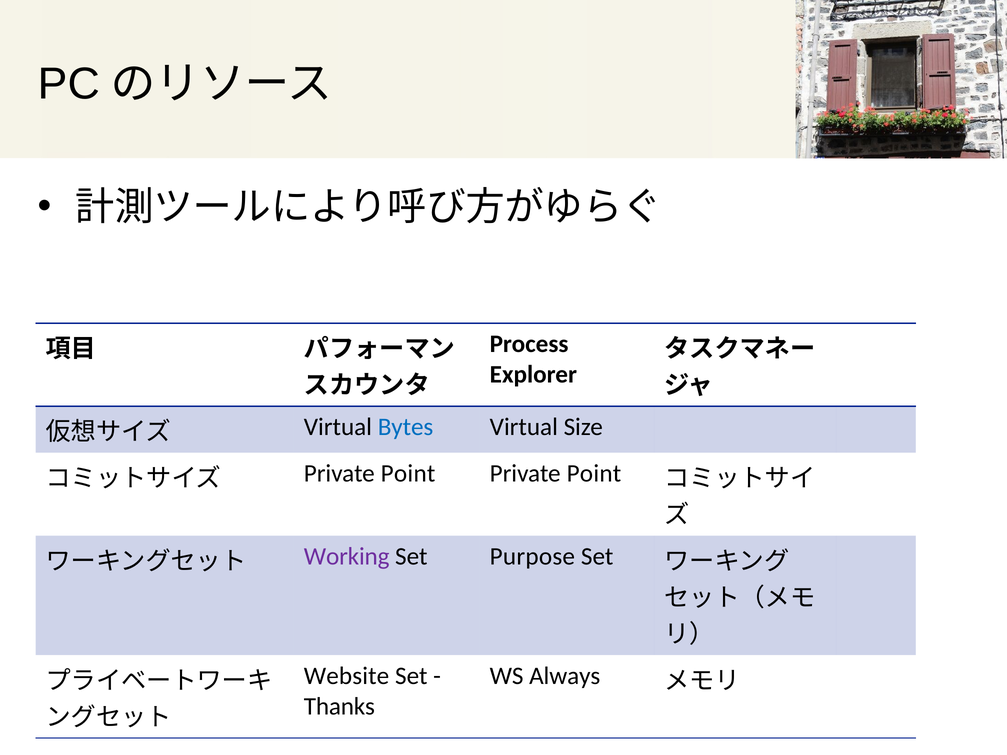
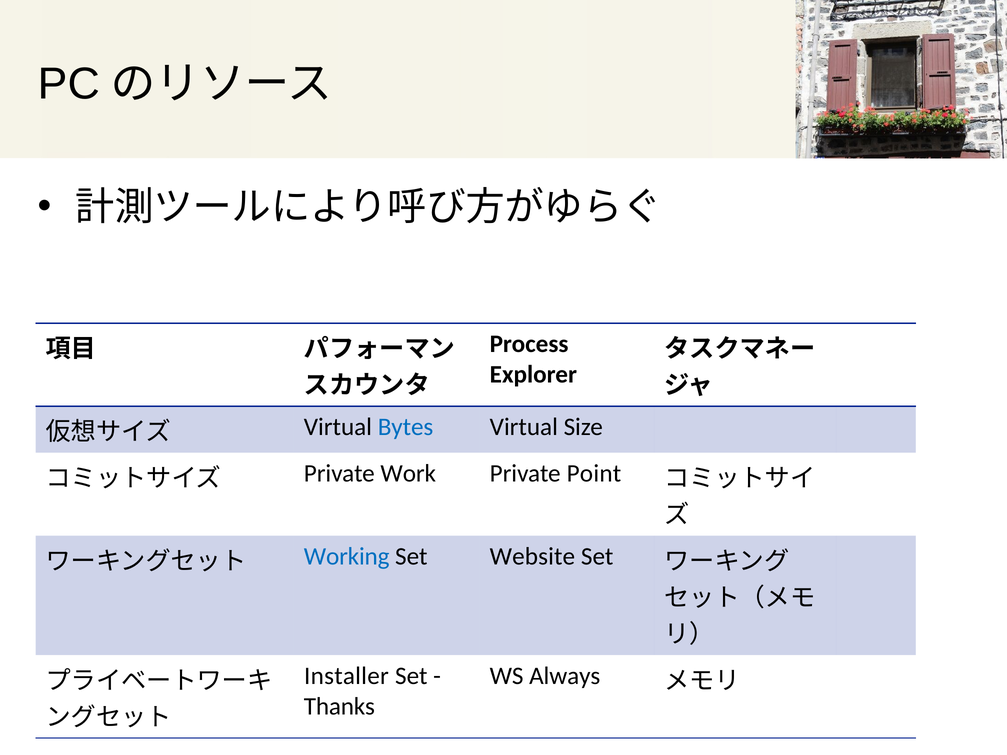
Point: Point -> Work (408, 474)
Working colour: purple -> blue (347, 557)
Purpose: Purpose -> Website (532, 557)
Website: Website -> Installer (346, 676)
